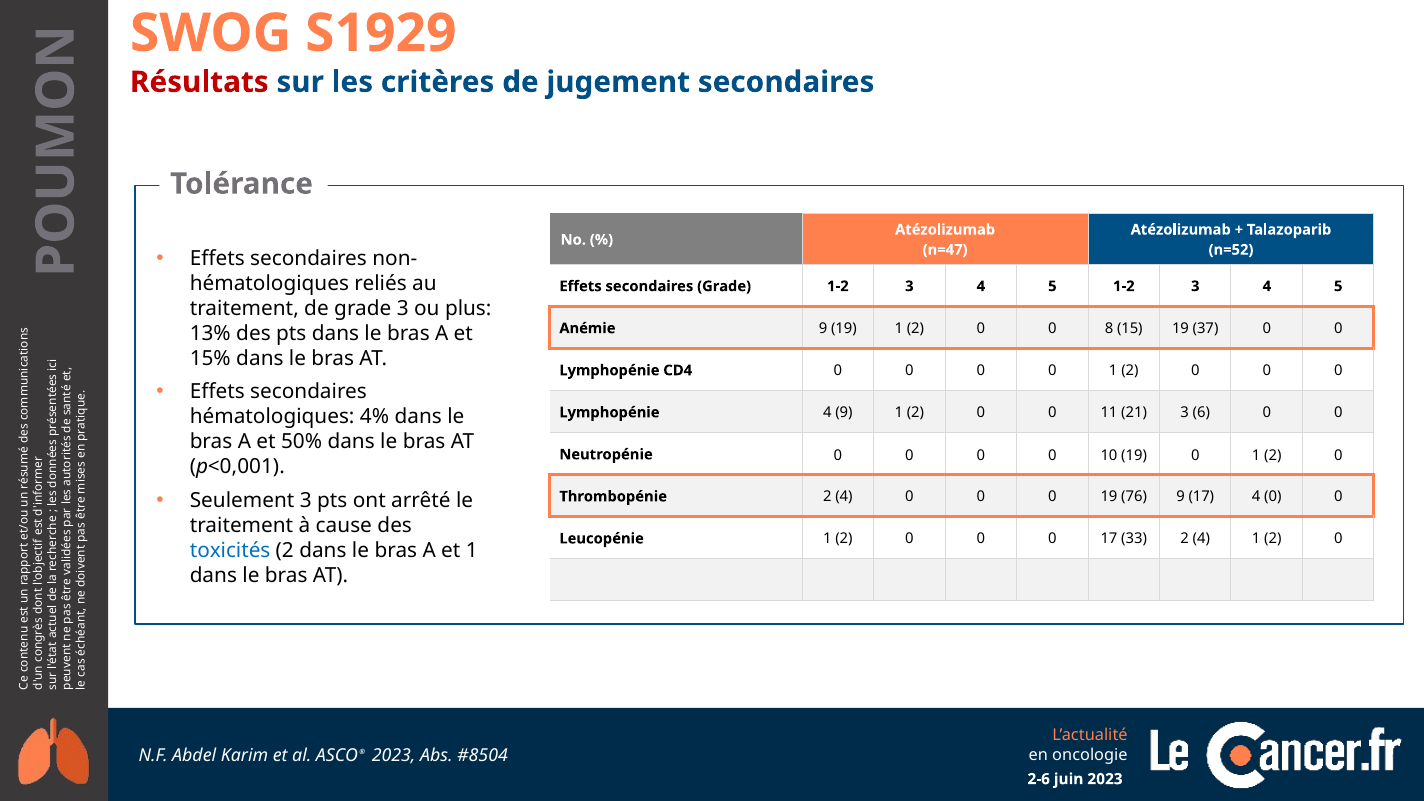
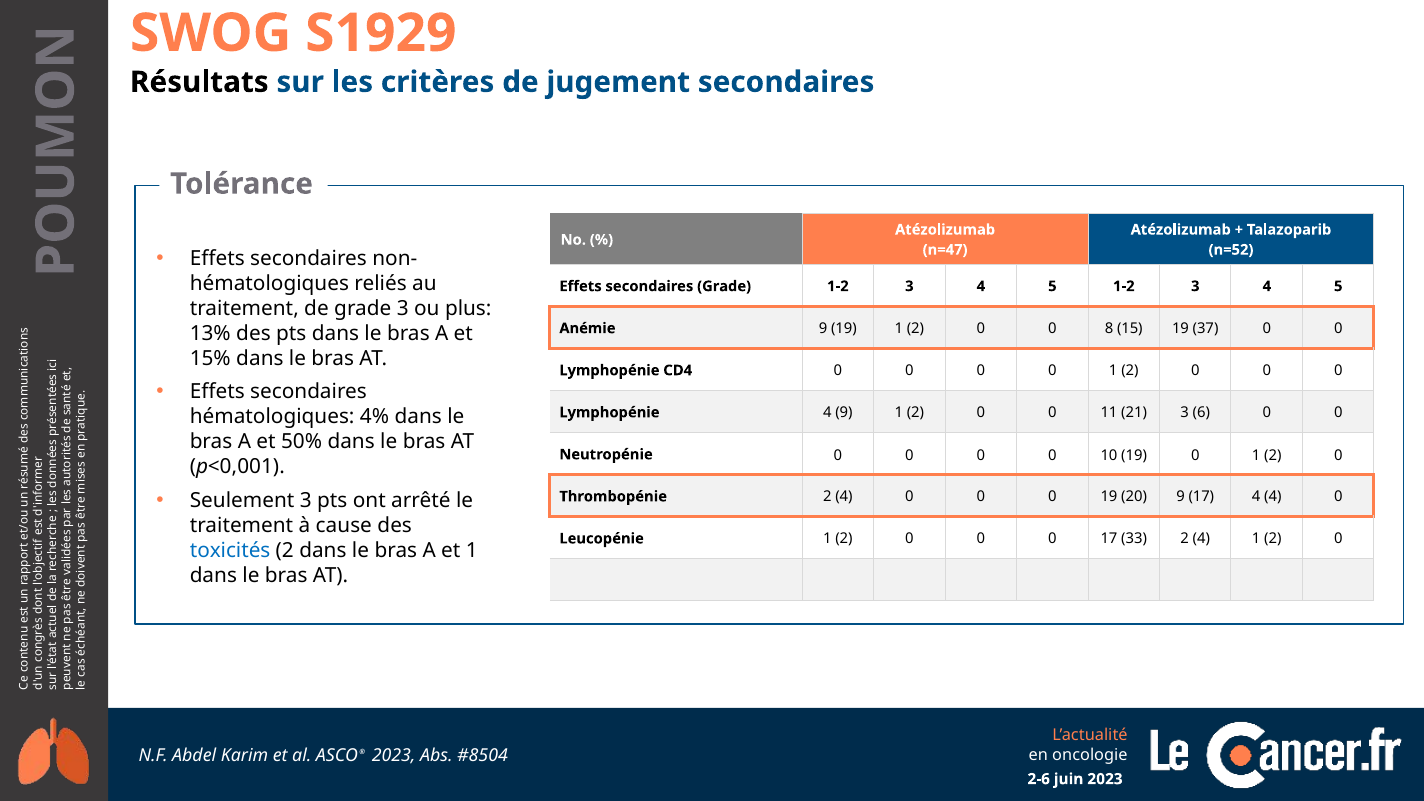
Résultats colour: red -> black (199, 82)
76: 76 -> 20 (1134, 496)
17 4 0: 0 -> 4 (1273, 496)
